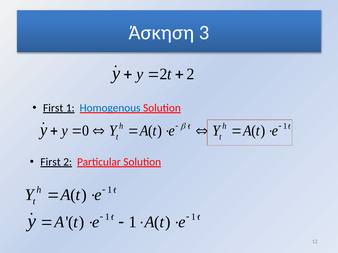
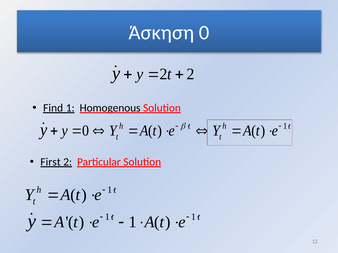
Άσκηση 3: 3 -> 0 (204, 33)
First: First -> Find (53, 108)
Homogenous colour: blue -> black (110, 108)
